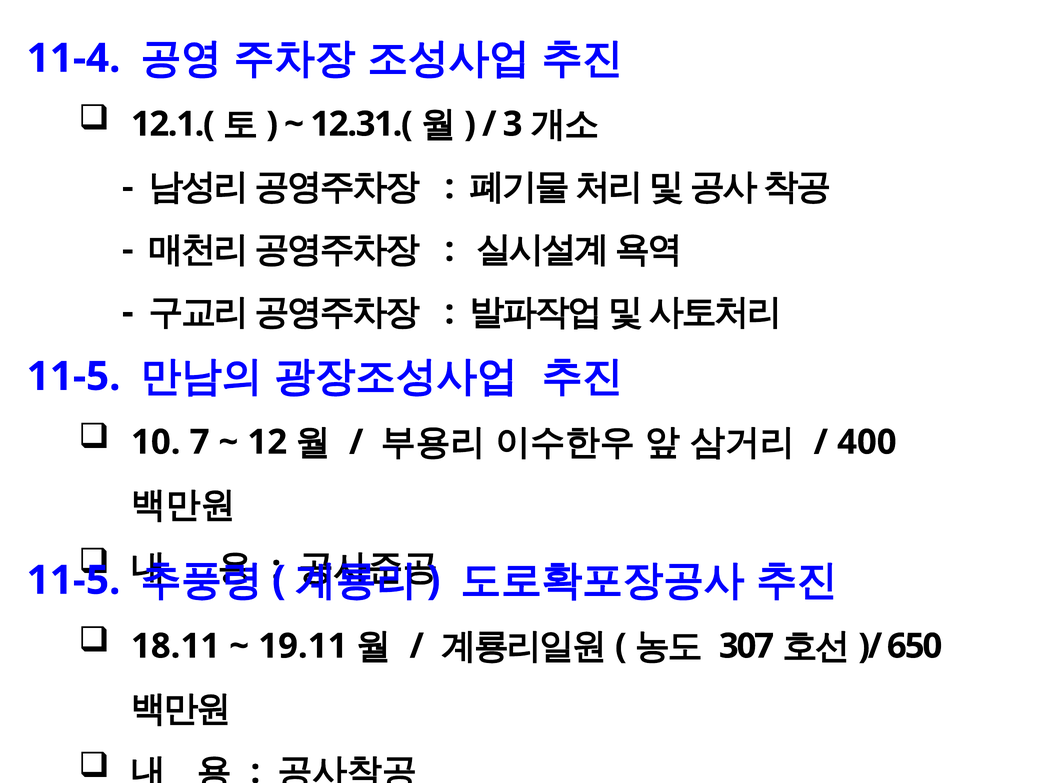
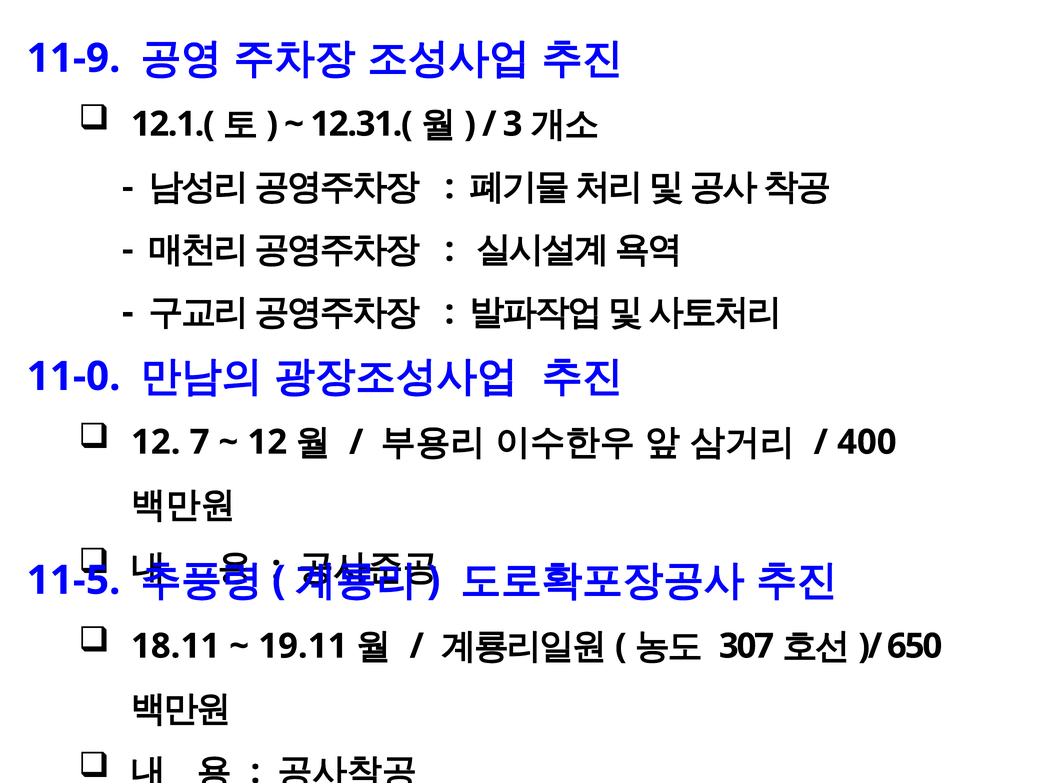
11-4: 11-4 -> 11-9 (74, 58)
11-5: 11-5 -> 11-0 (74, 376)
10: 10 -> 12 (156, 442)
